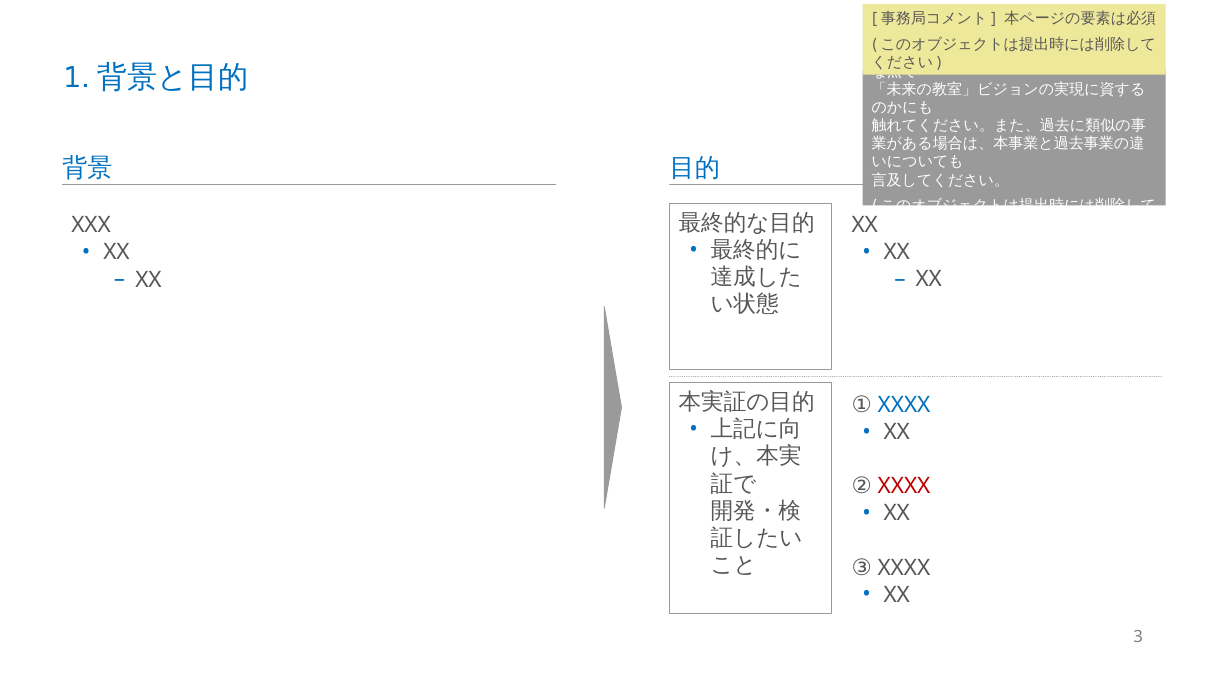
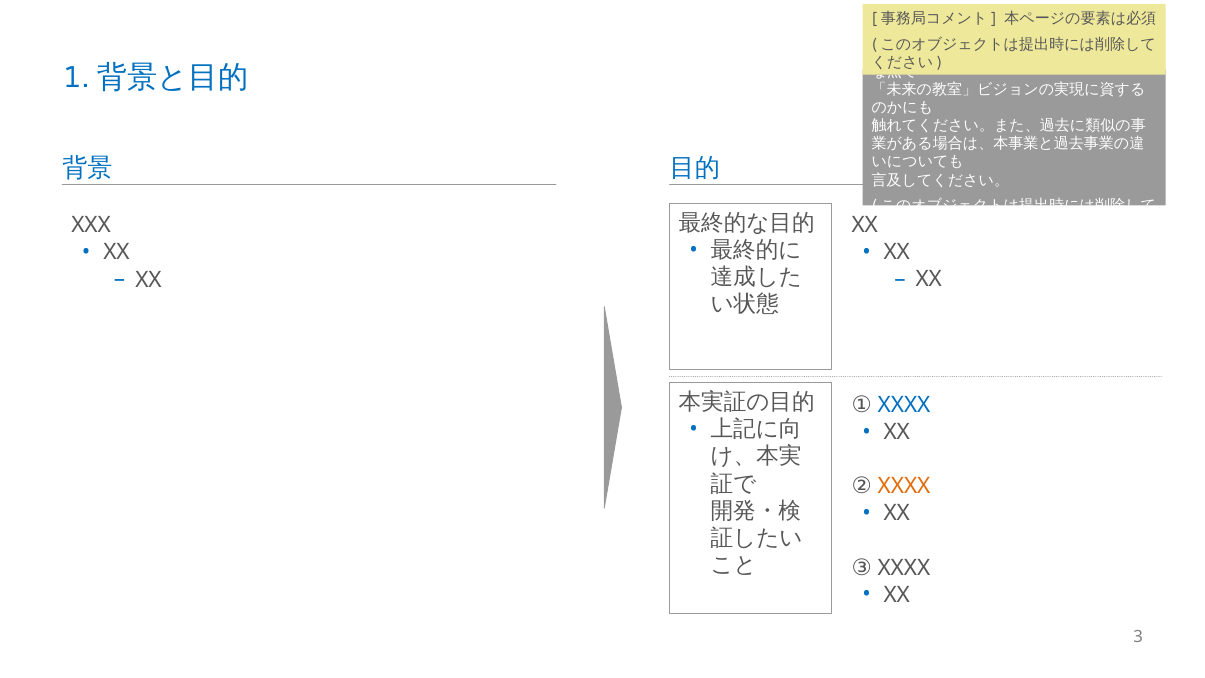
XXXX colour: red -> orange (904, 486)
